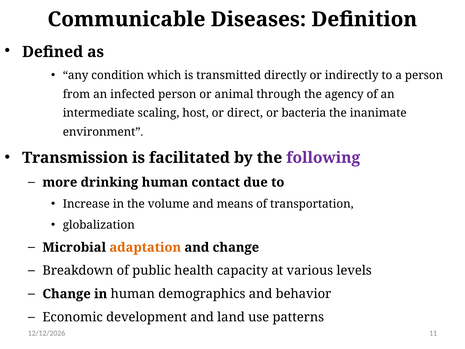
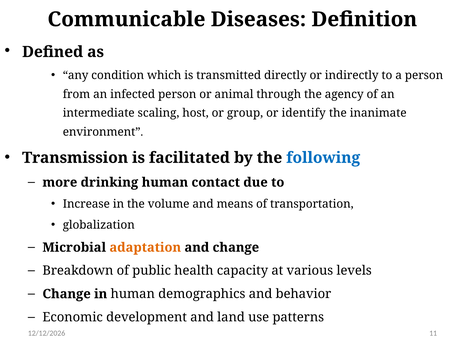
direct: direct -> group (245, 113)
bacteria: bacteria -> identify (304, 113)
following colour: purple -> blue (323, 158)
